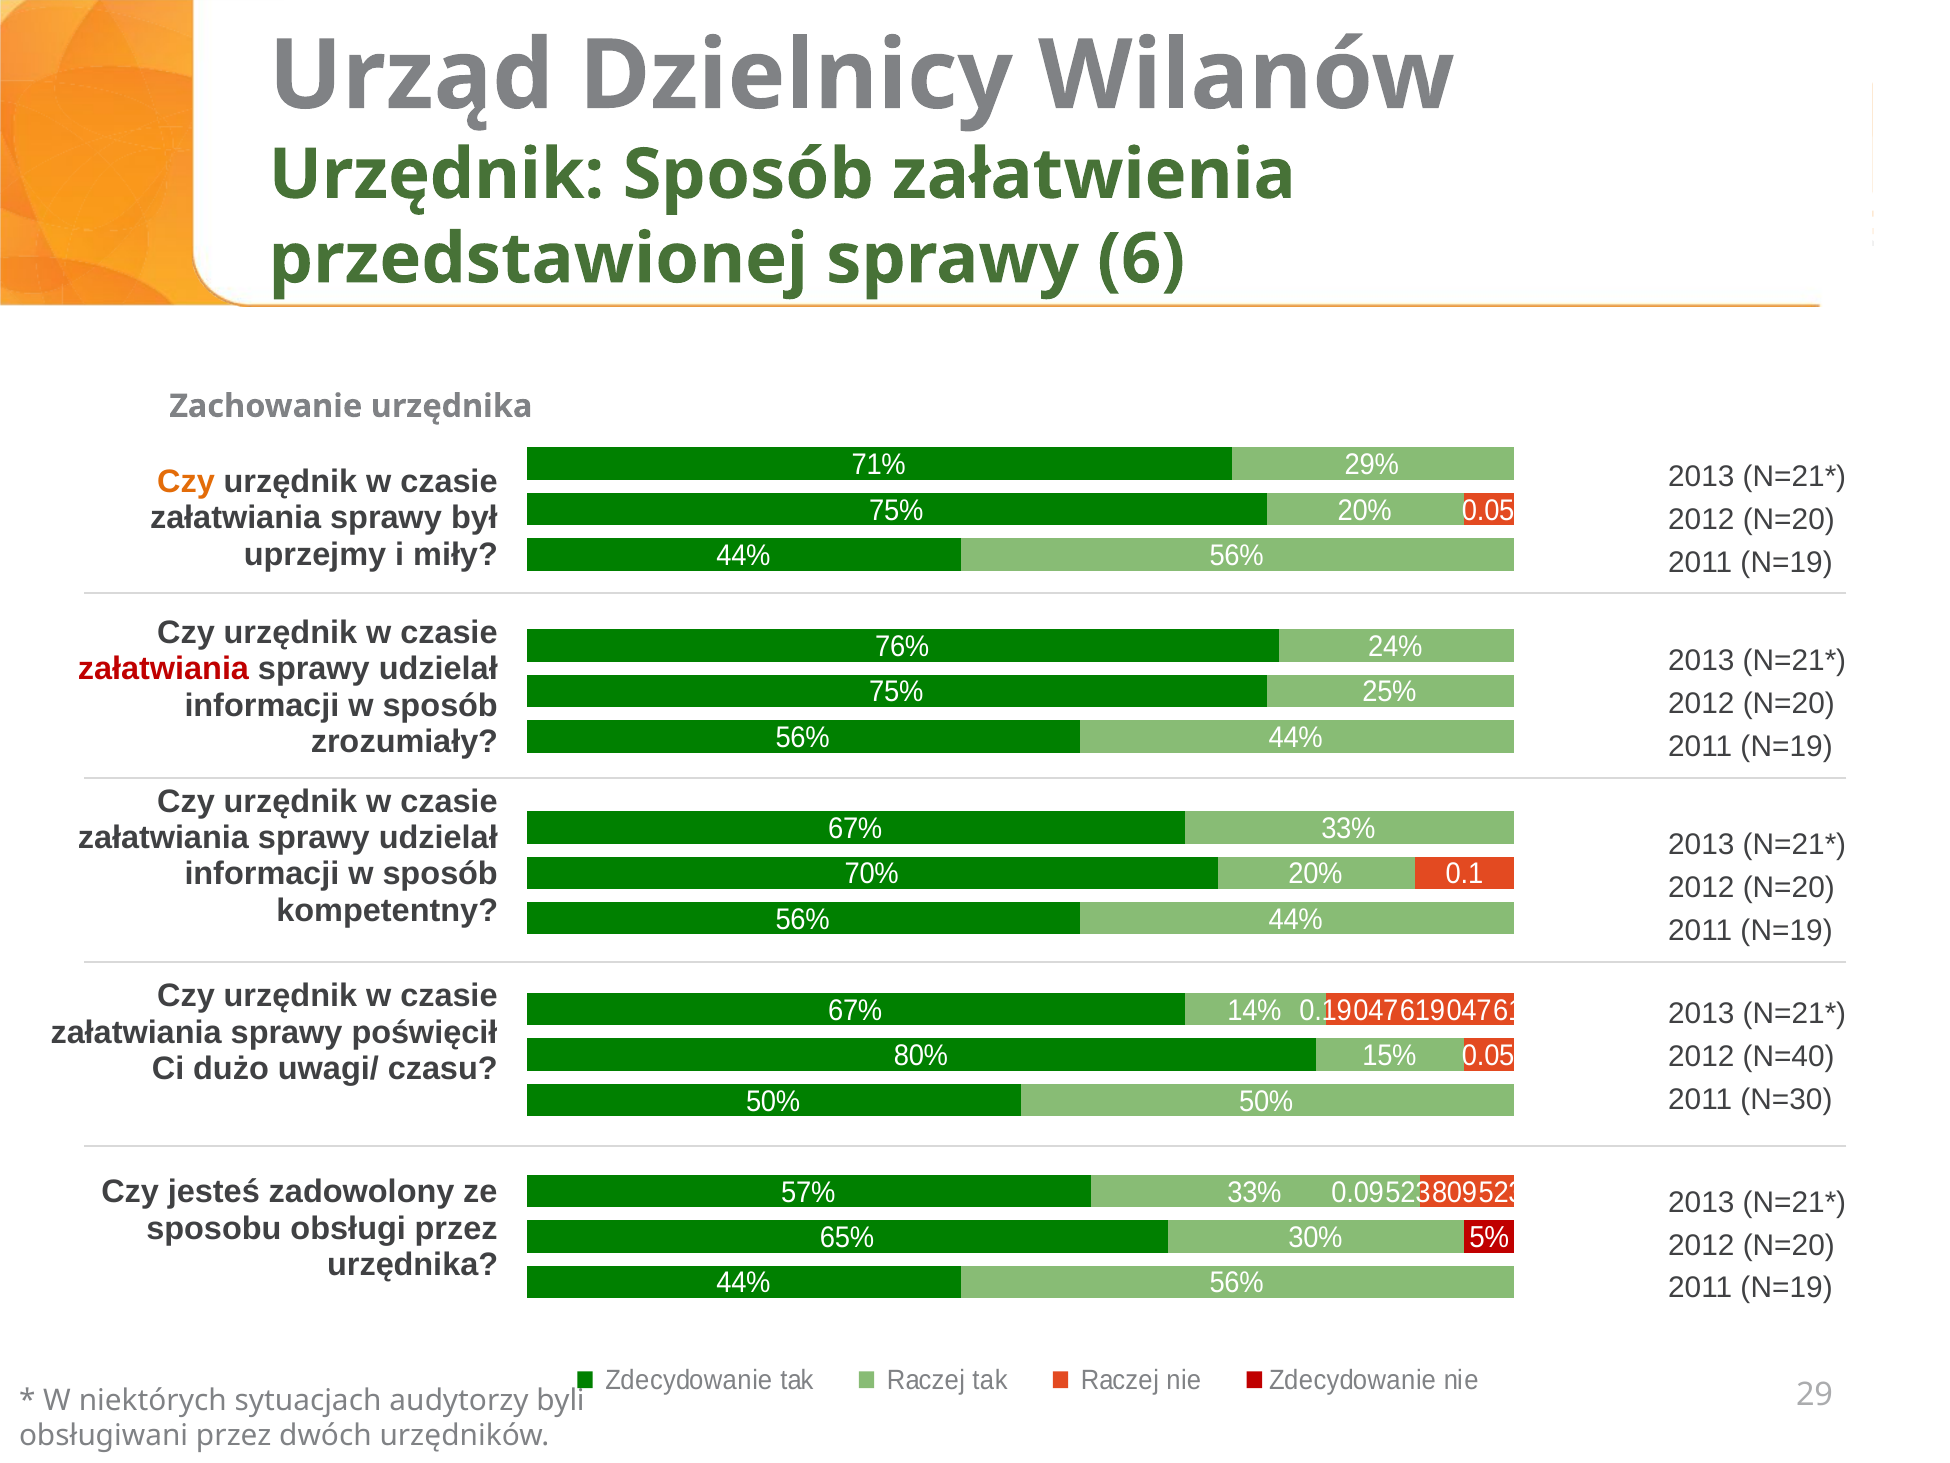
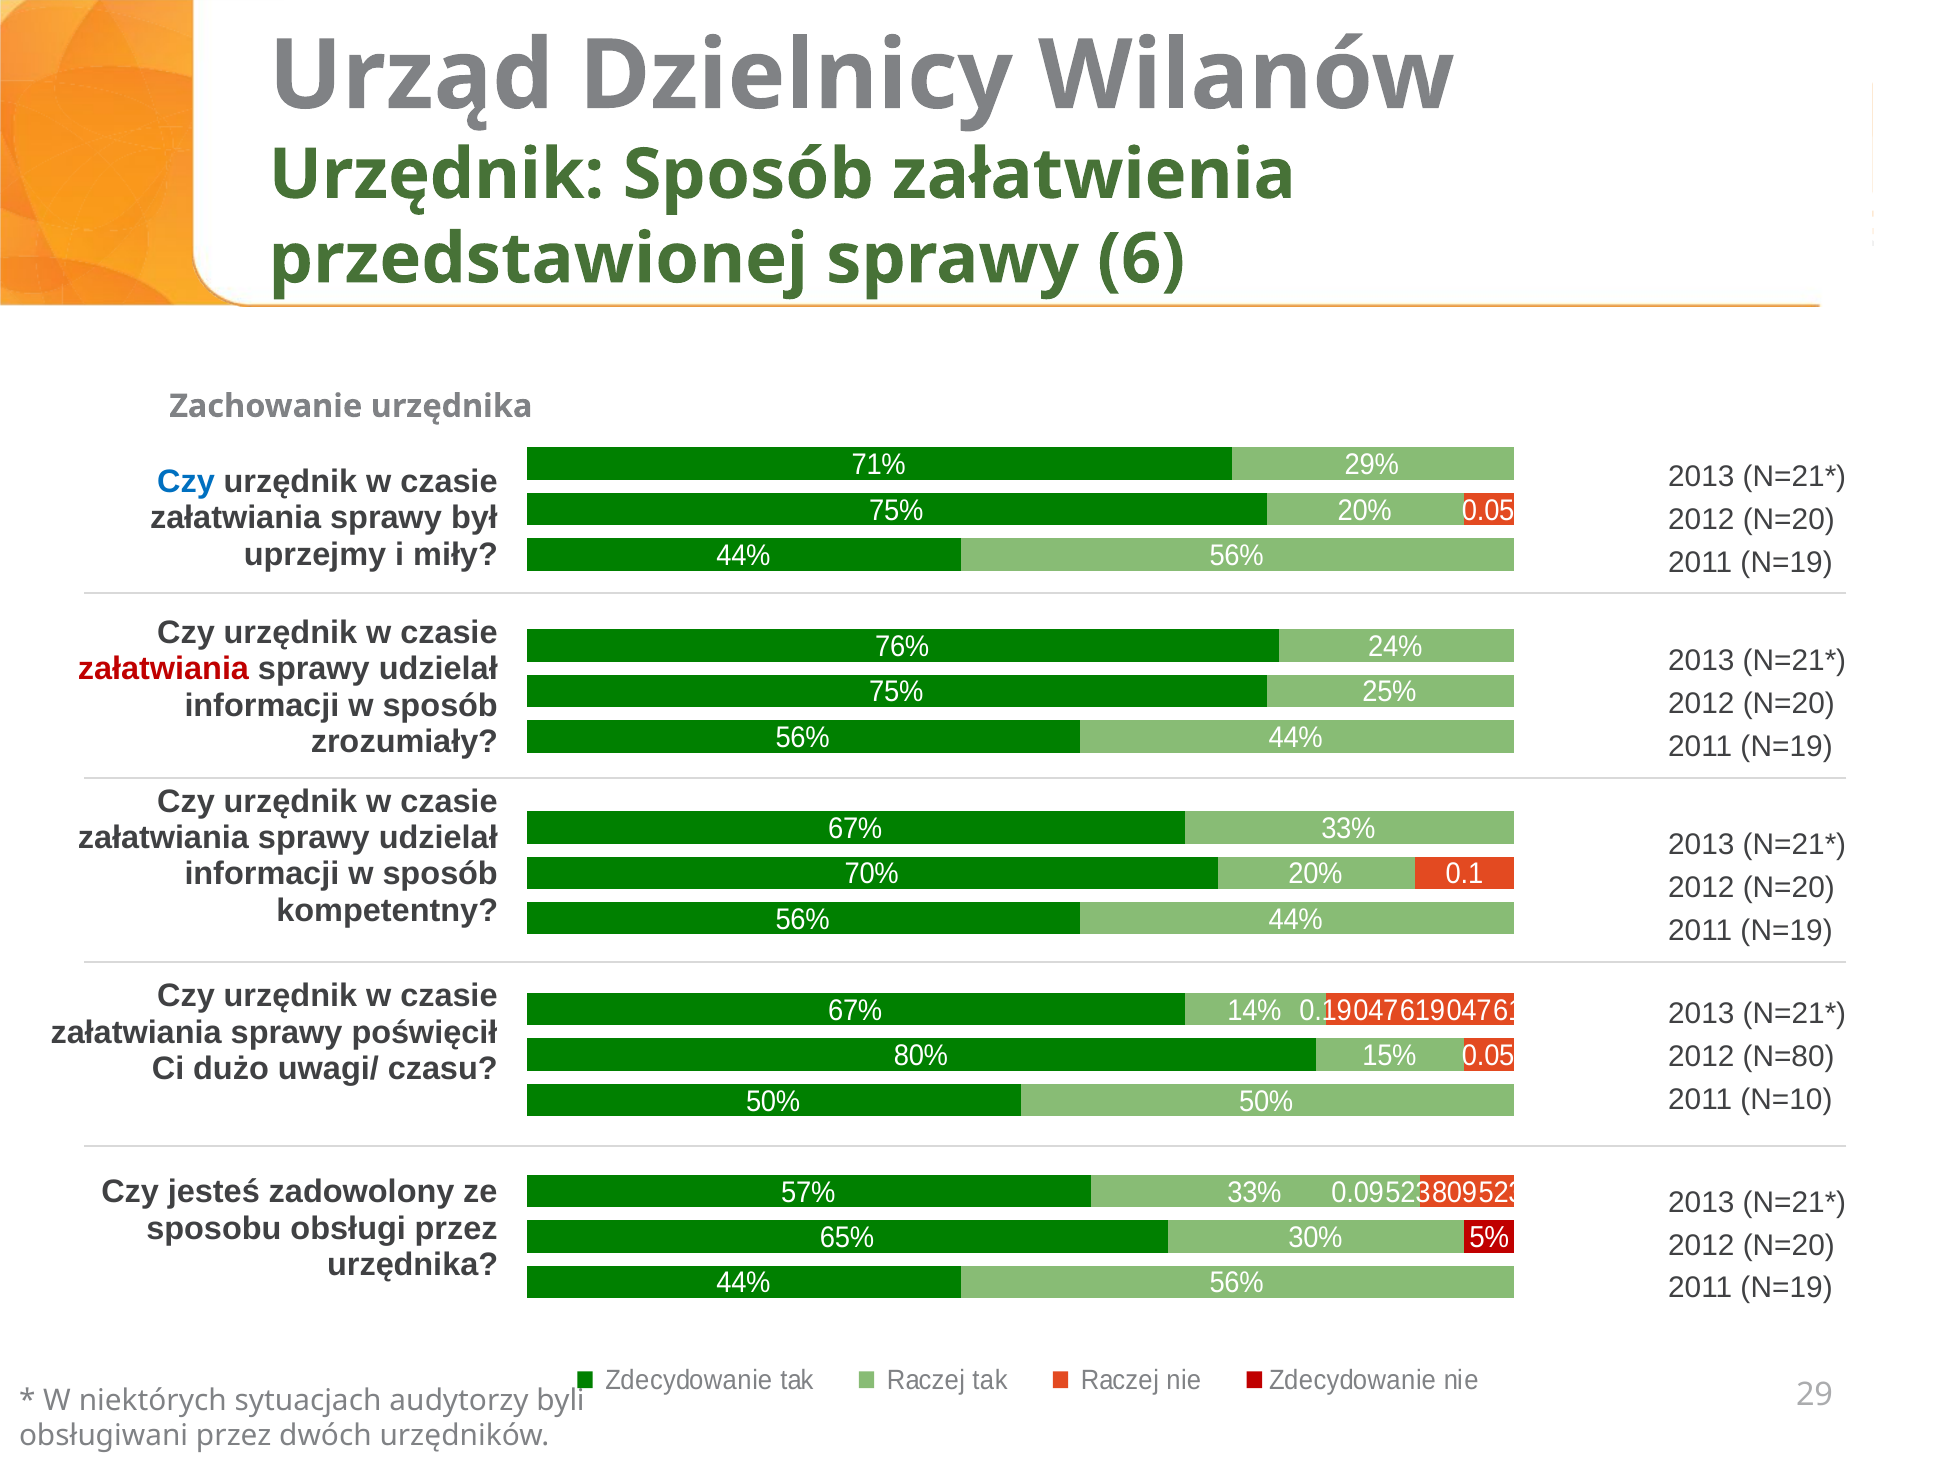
Czy colour: orange -> blue (186, 482)
N=40: N=40 -> N=80 (1789, 1057)
N=30: N=30 -> N=10 (1786, 1100)
